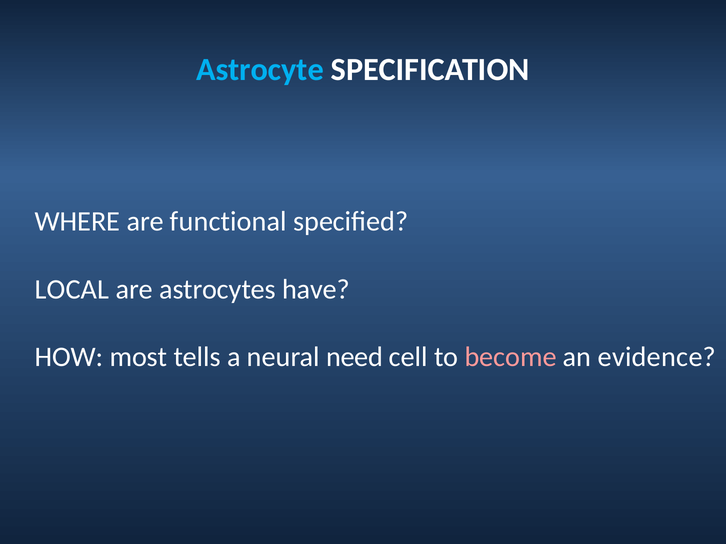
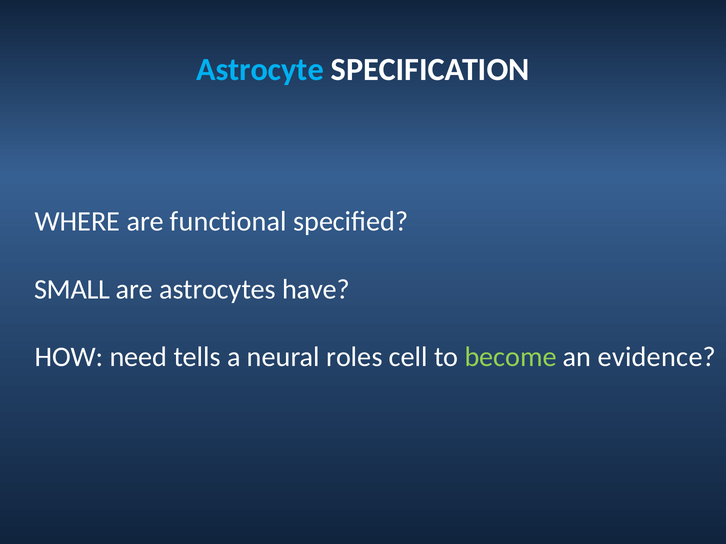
LOCAL: LOCAL -> SMALL (72, 290)
most: most -> need (139, 357)
need: need -> roles (354, 357)
become colour: pink -> light green (511, 357)
